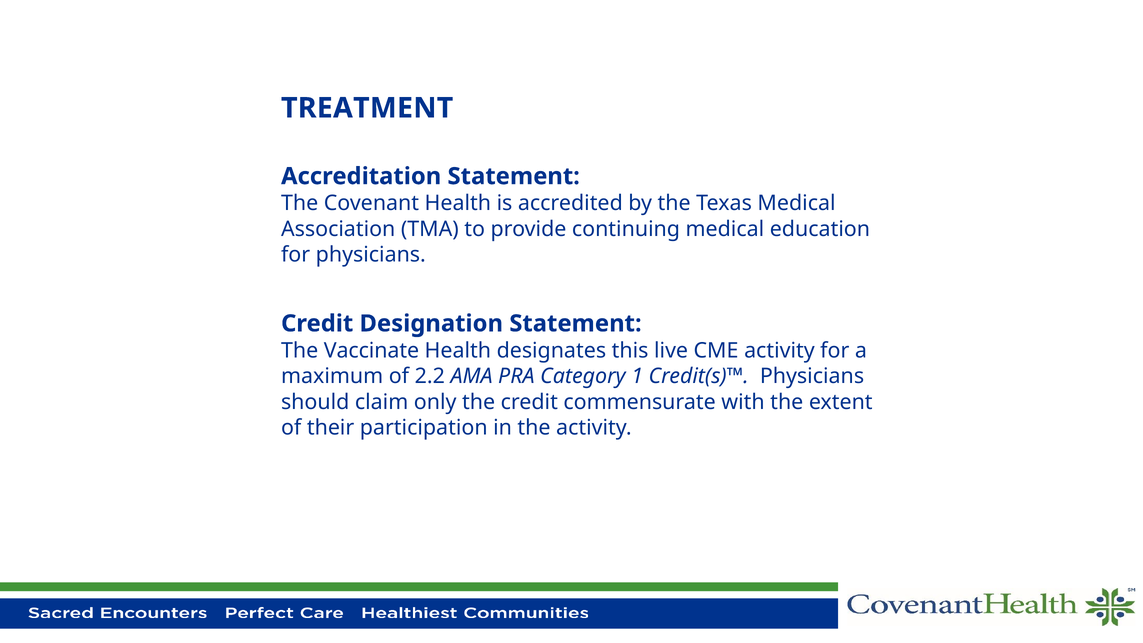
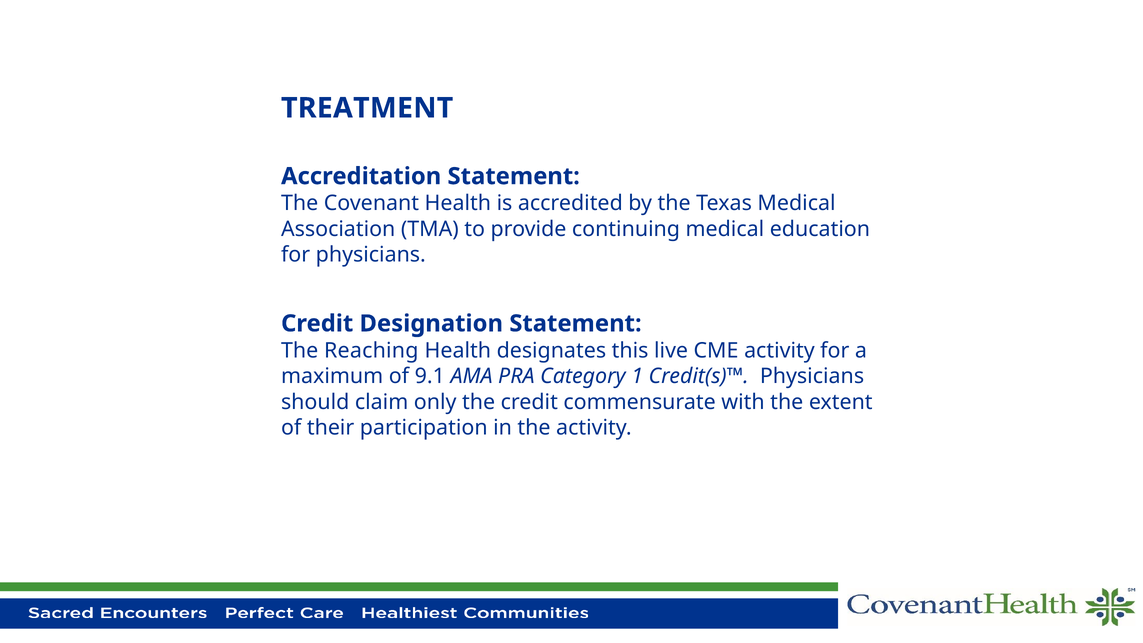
Vaccinate: Vaccinate -> Reaching (371, 350)
2.2: 2.2 -> 9.1 (430, 376)
